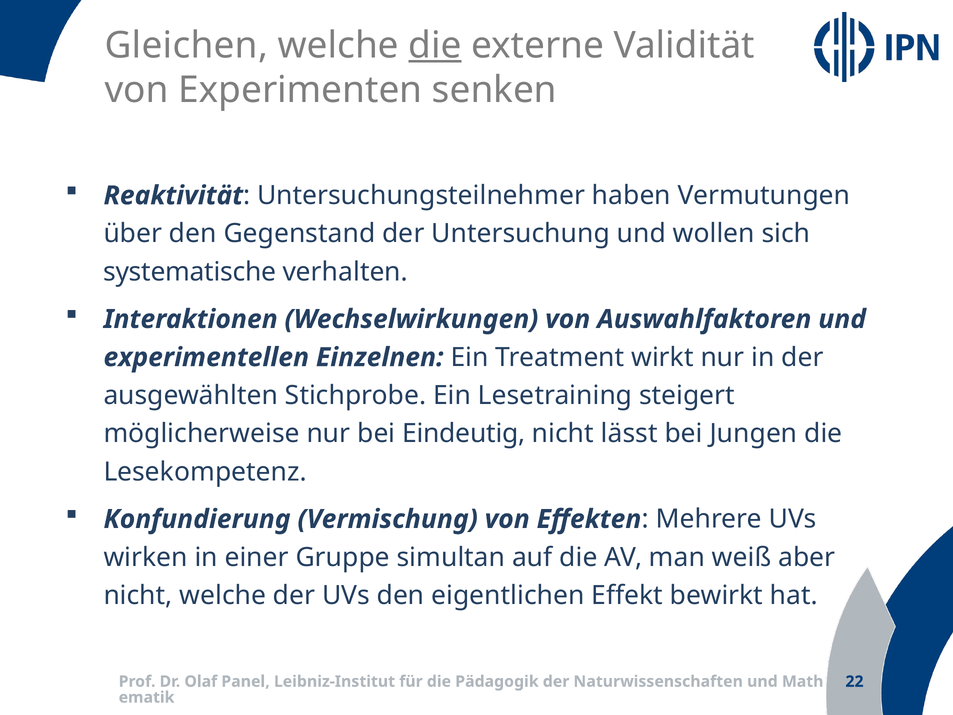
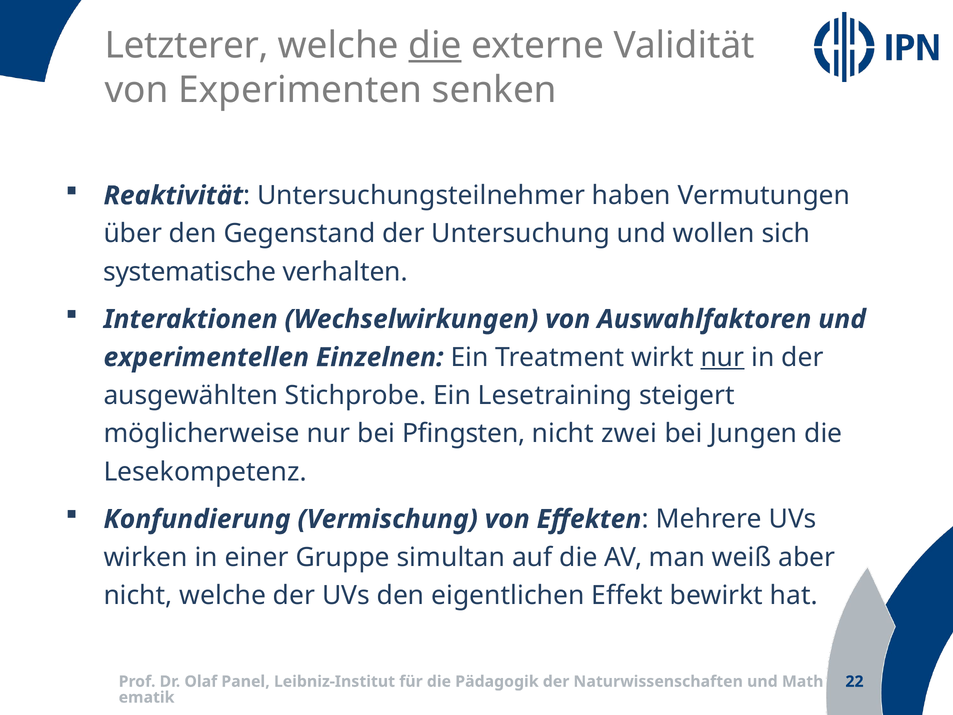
Gleichen: Gleichen -> Letzterer (187, 45)
nur underline: none -> present (722, 357)
Eindeutig: Eindeutig -> Pfingsten (464, 434)
lässt: lässt -> zwei (629, 434)
